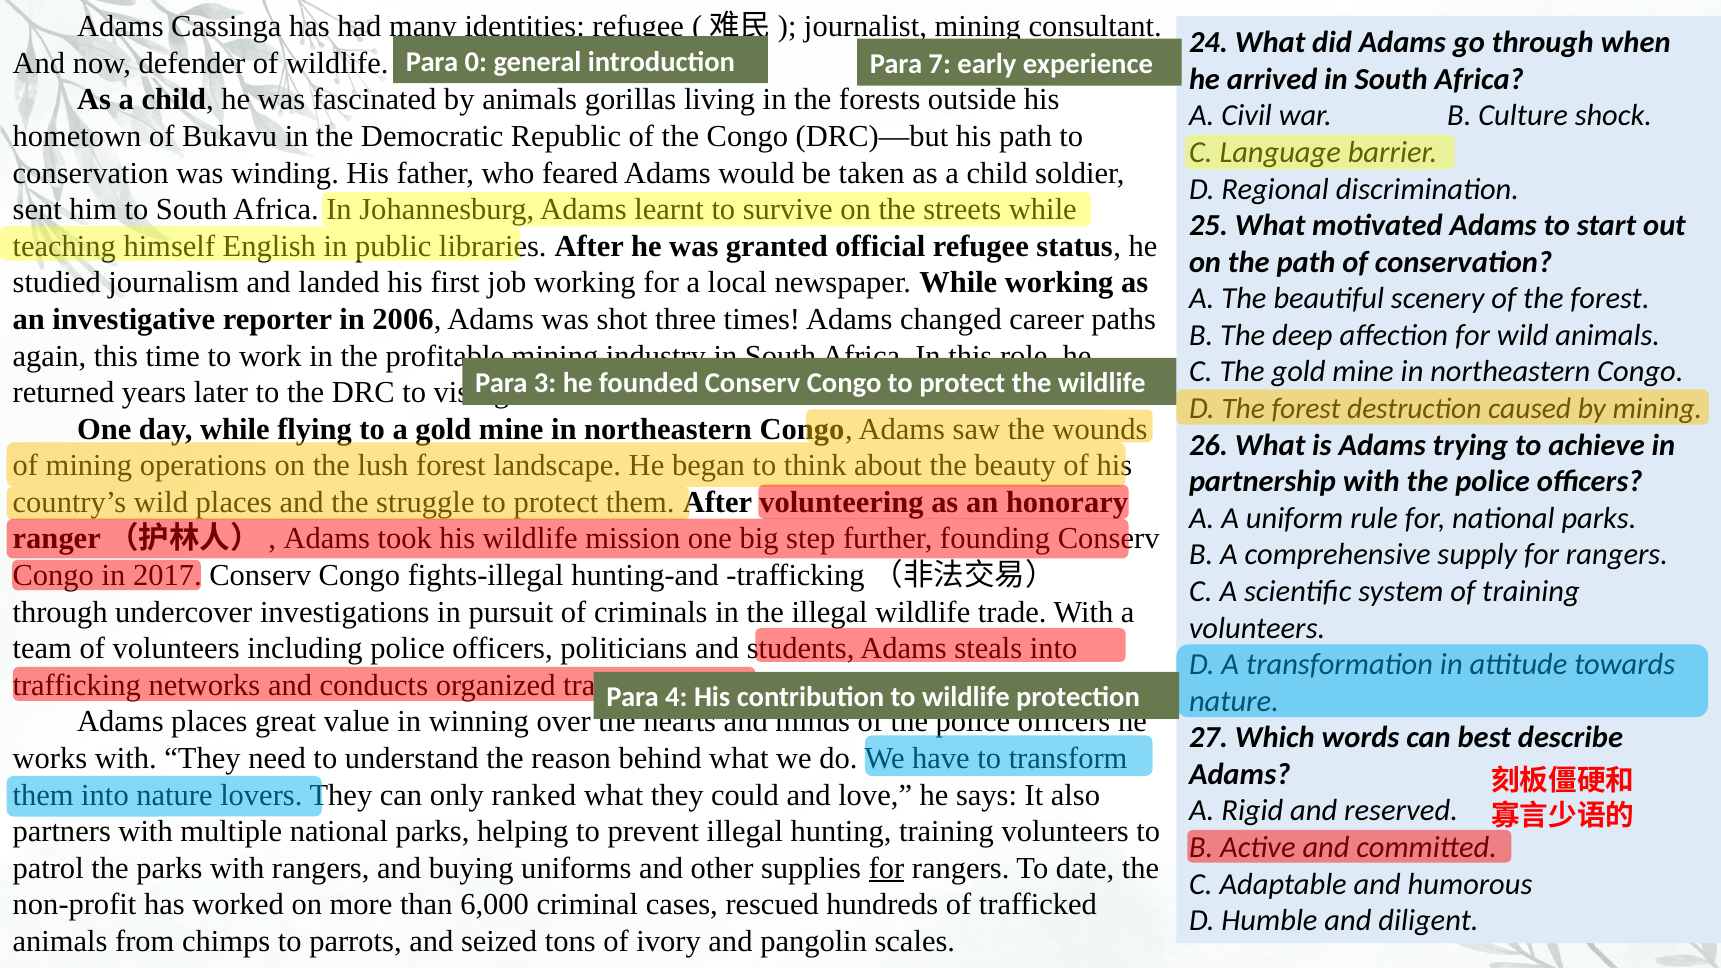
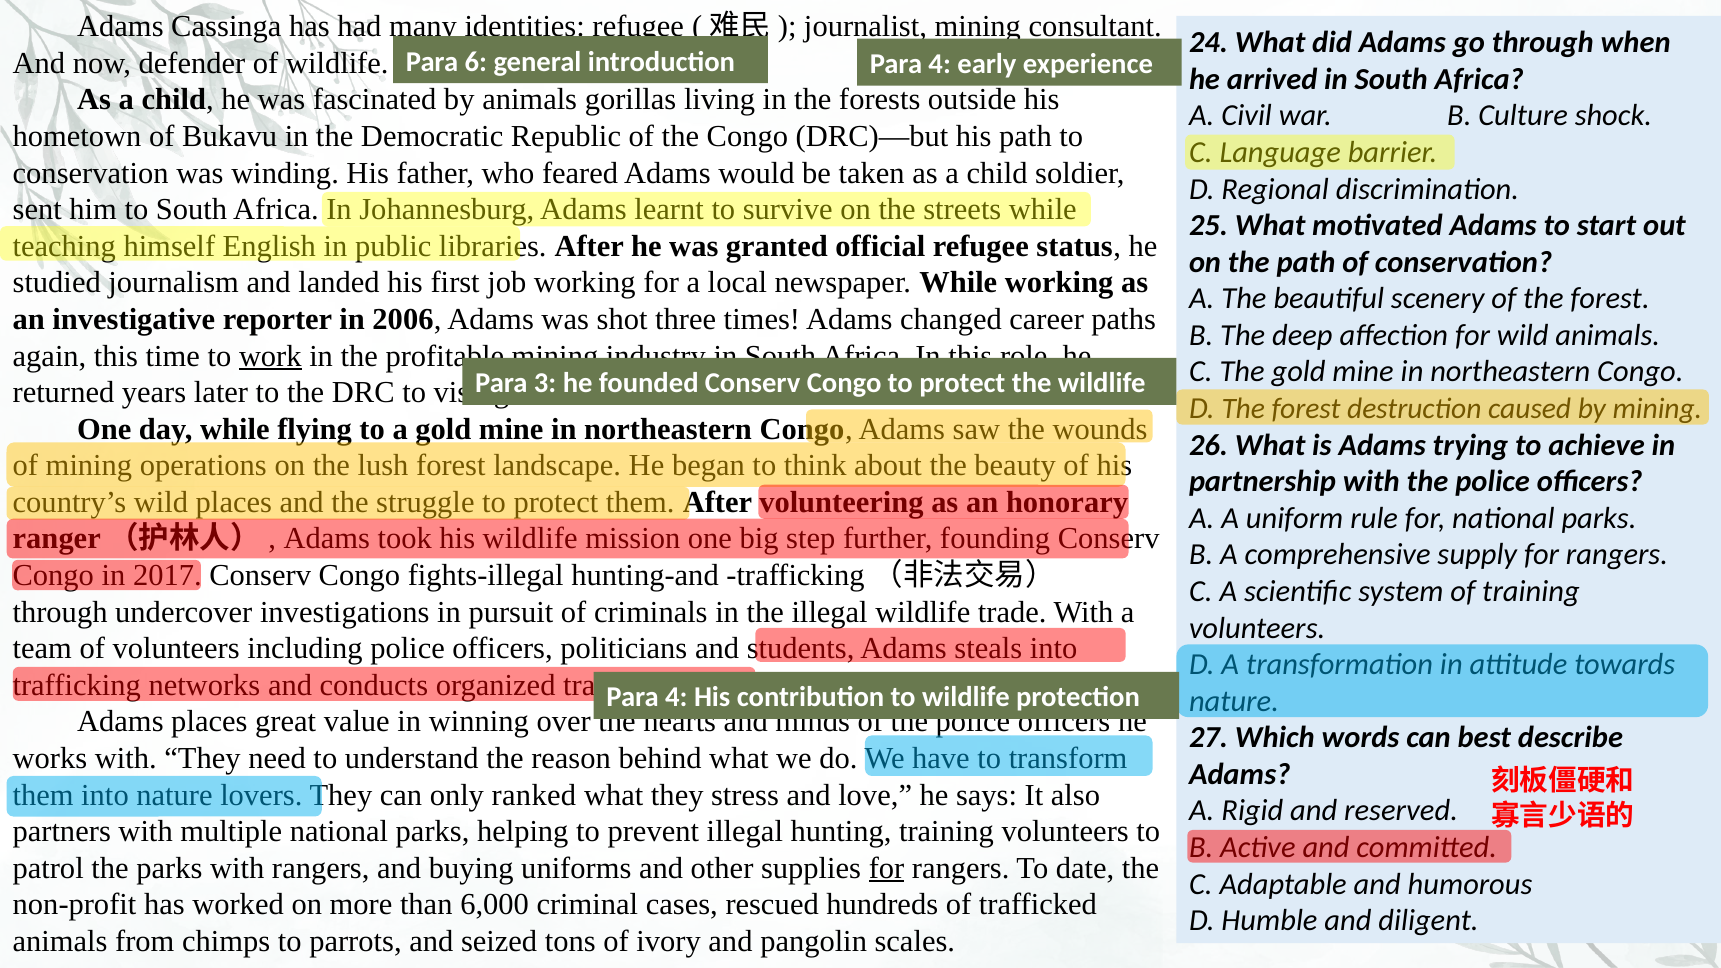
0: 0 -> 6 (476, 62)
introduction Para 7: 7 -> 4 (940, 64)
work underline: none -> present (270, 356)
could: could -> stress (745, 795)
